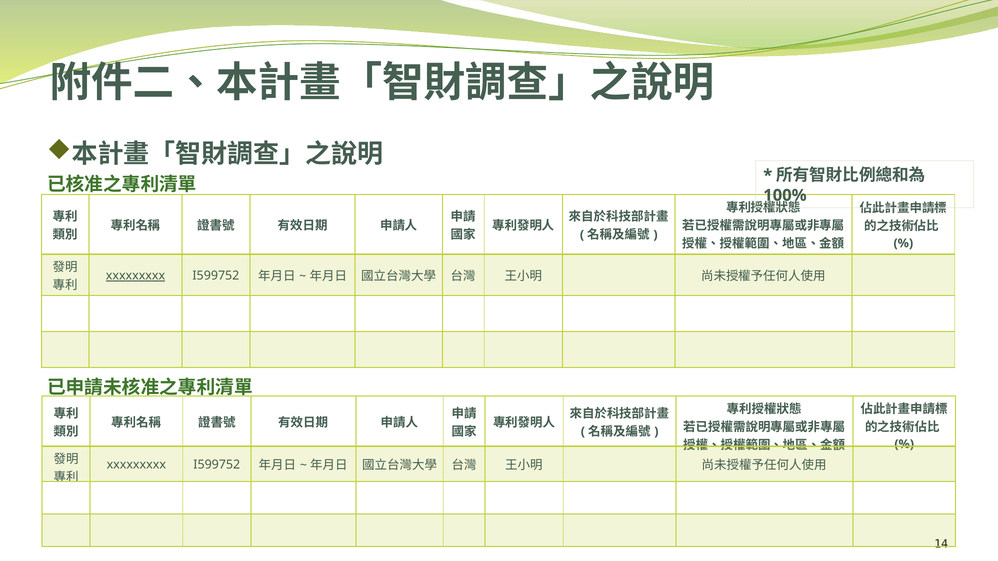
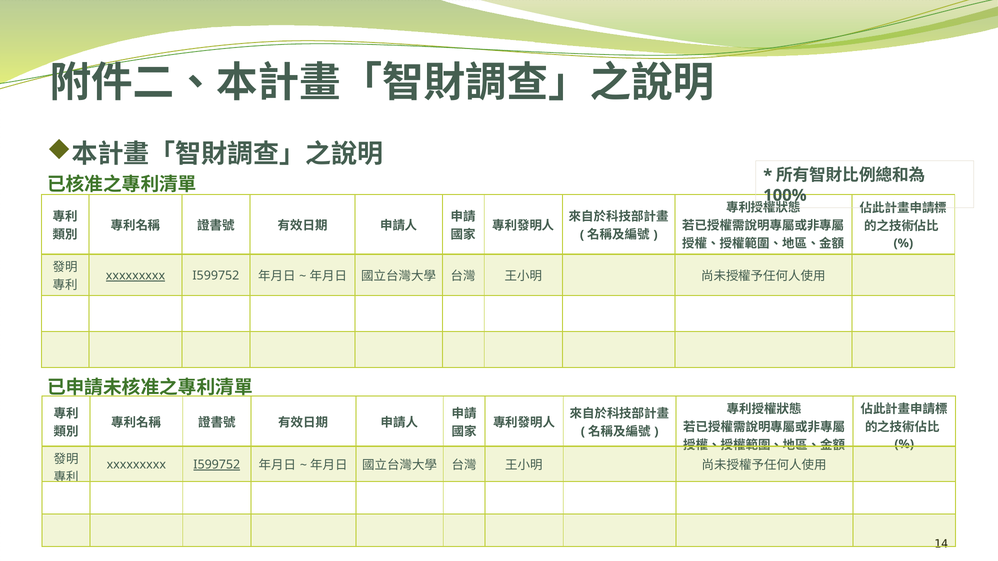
I599752 underline: none -> present (217, 465)
